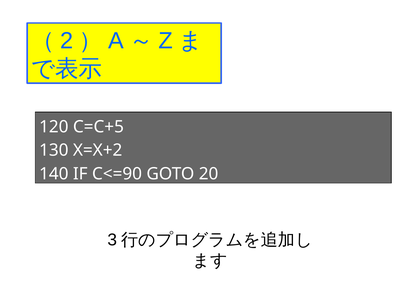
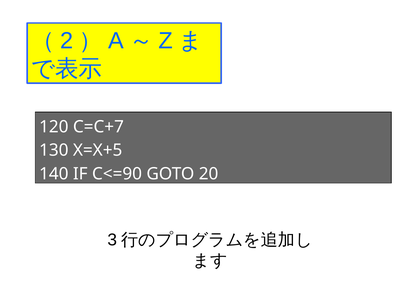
C=C+5: C=C+5 -> C=C+7 (98, 127)
X=X+2: X=X+2 -> X=X+5 (98, 151)
